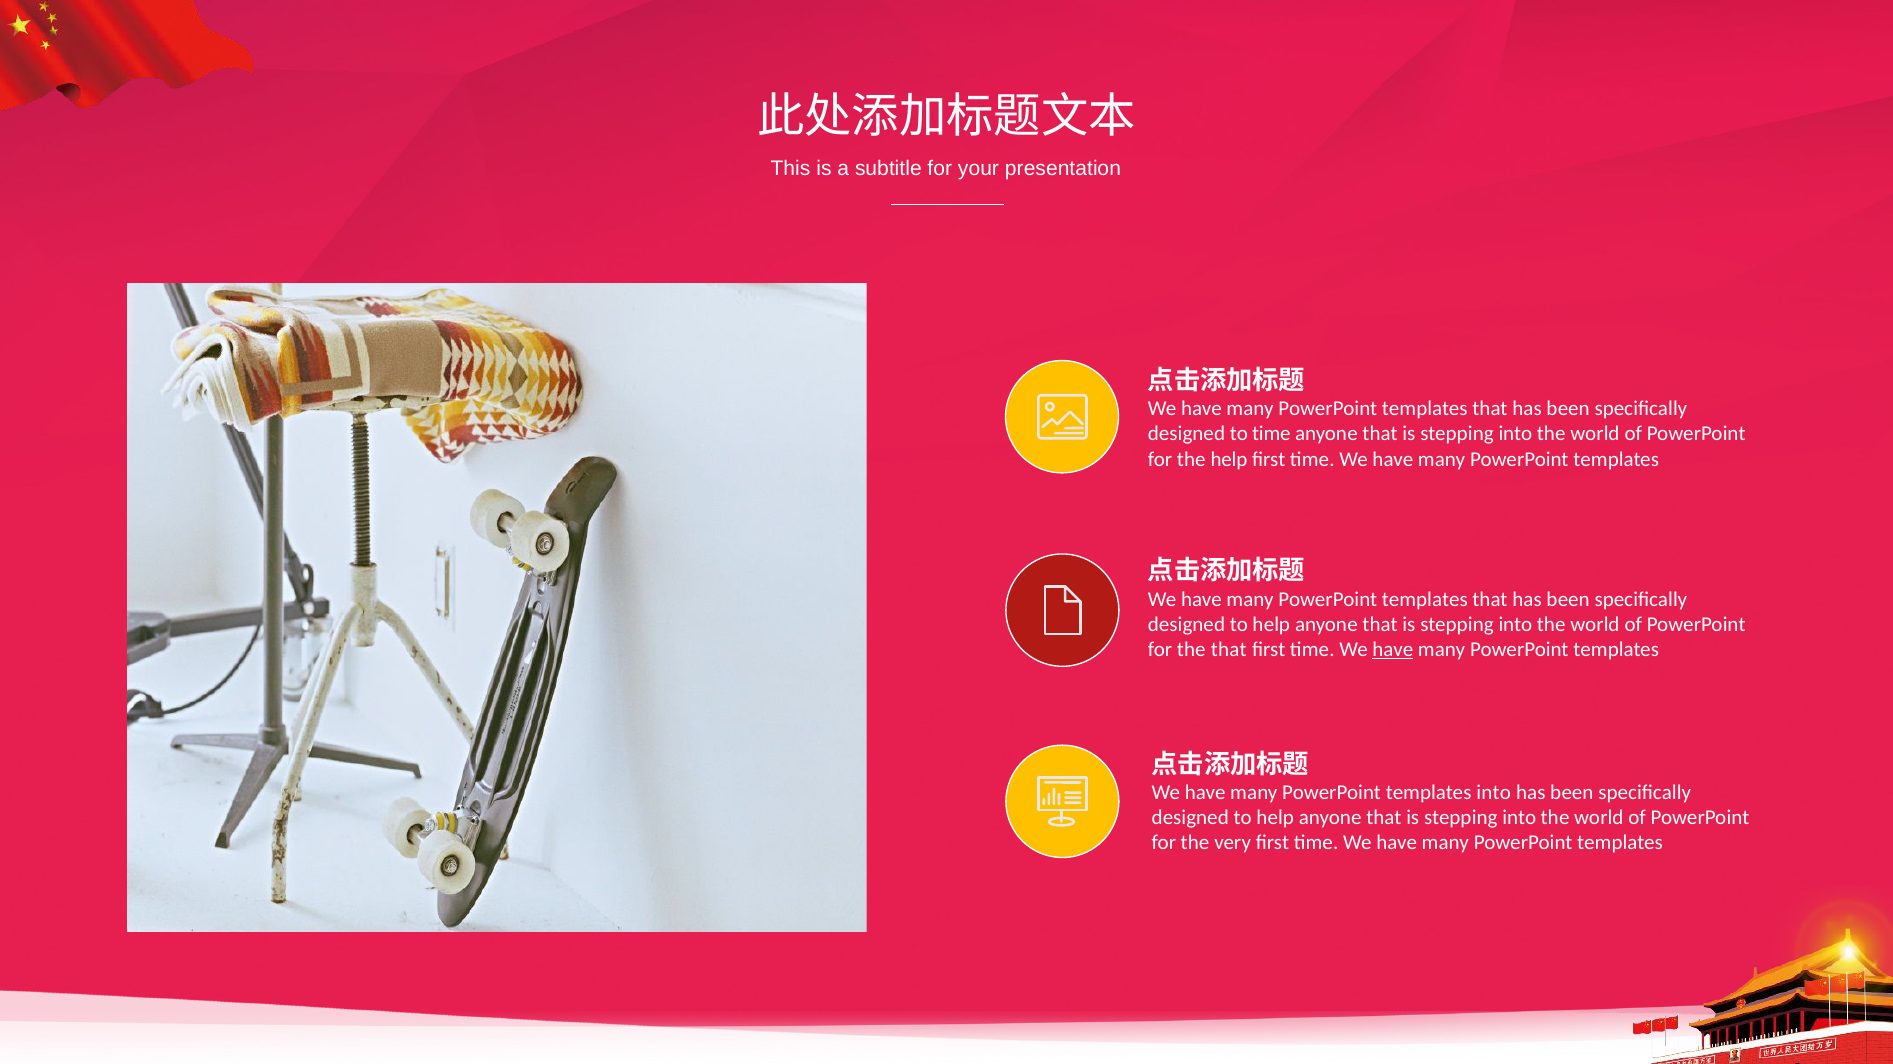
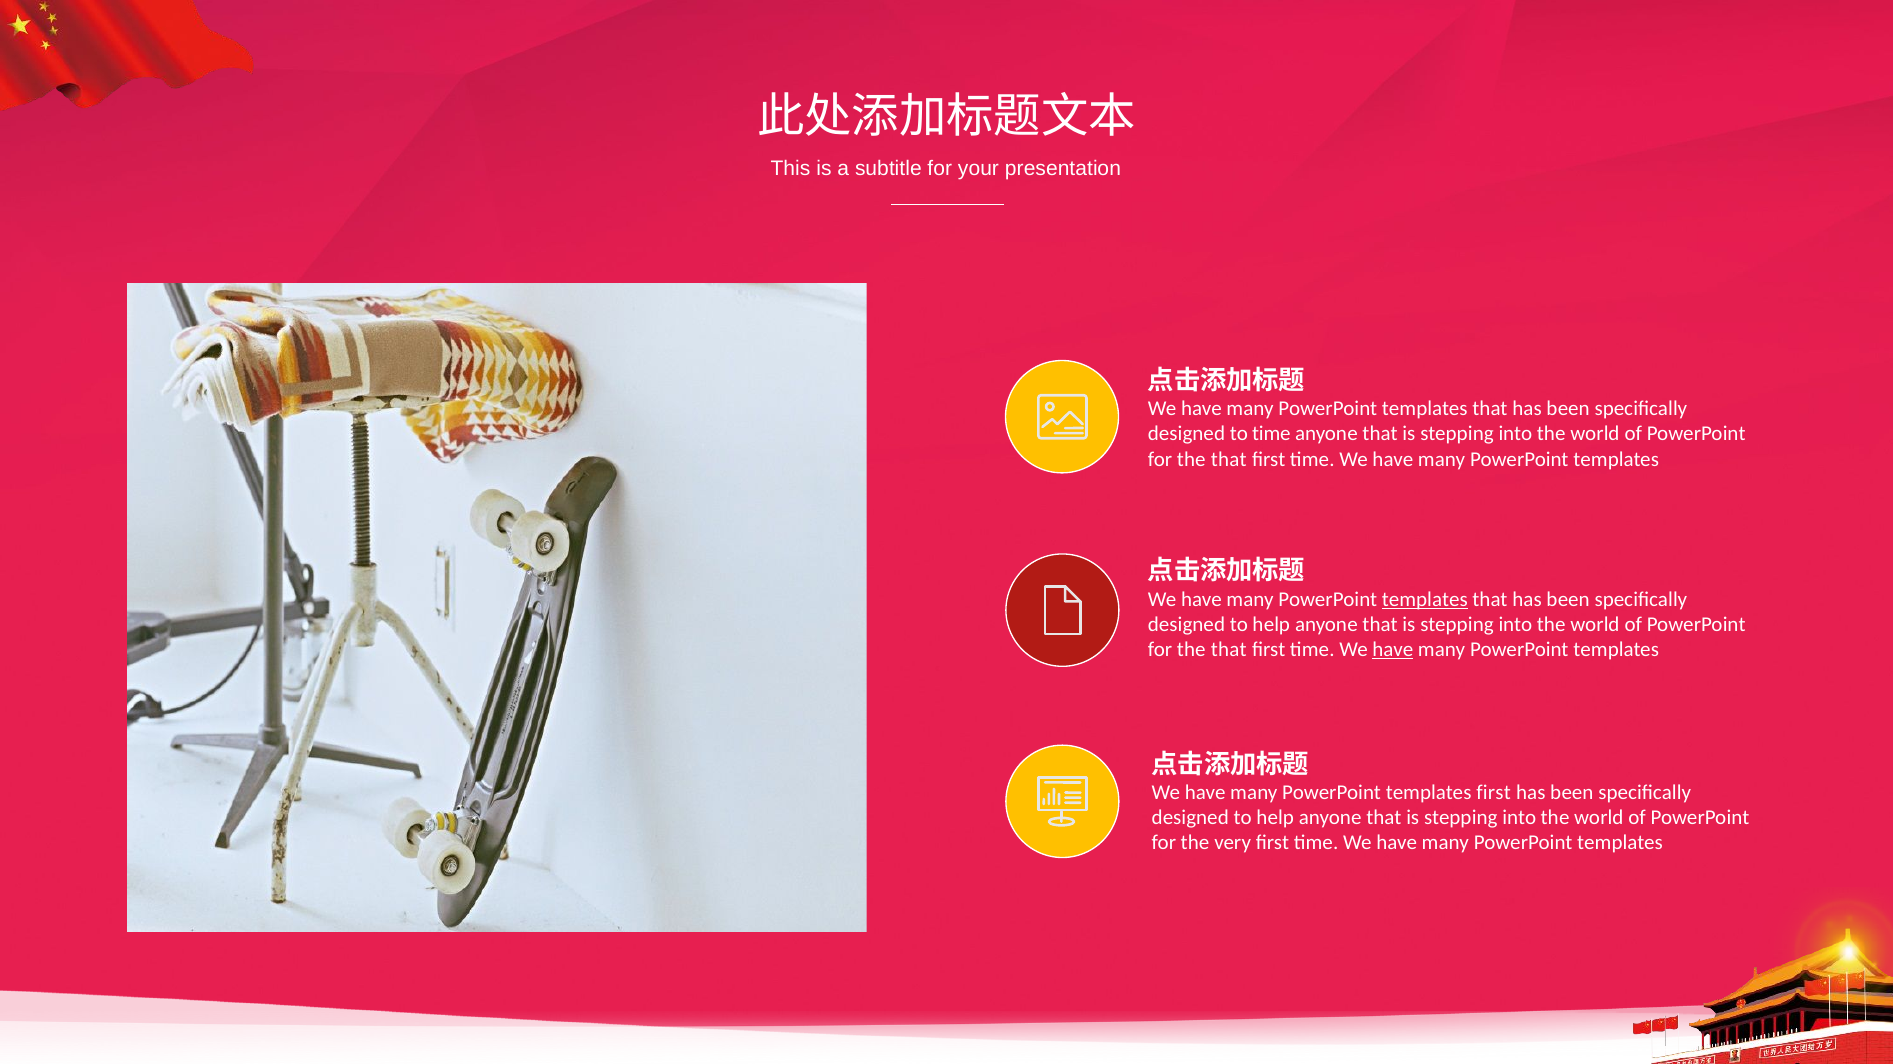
help: help -> that (1229, 459)
templates underline: none -> present (1425, 599)
templates into: into -> first (1494, 793)
